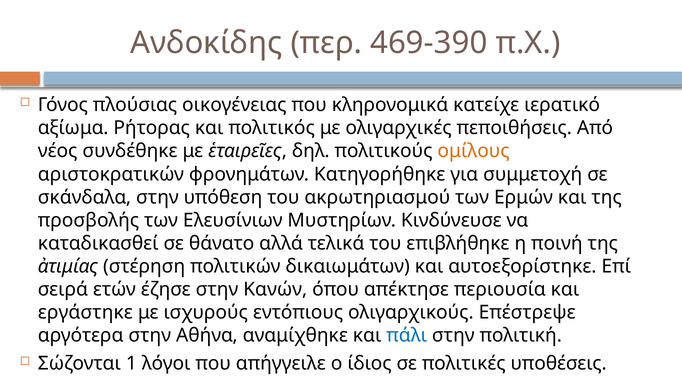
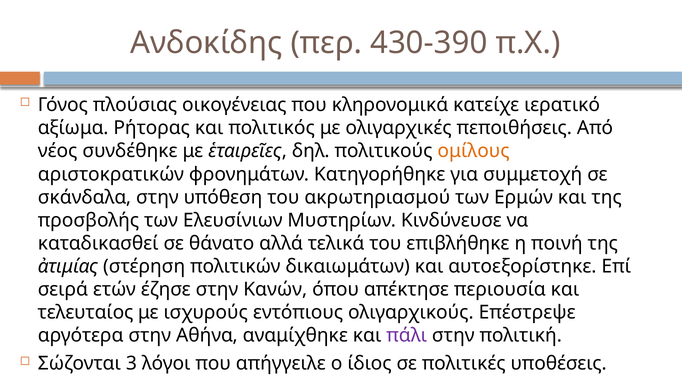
469-390: 469-390 -> 430-390 (429, 43)
εργάστηκε: εργάστηκε -> τελευταίος (85, 312)
πάλι colour: blue -> purple (407, 335)
1: 1 -> 3 (131, 363)
